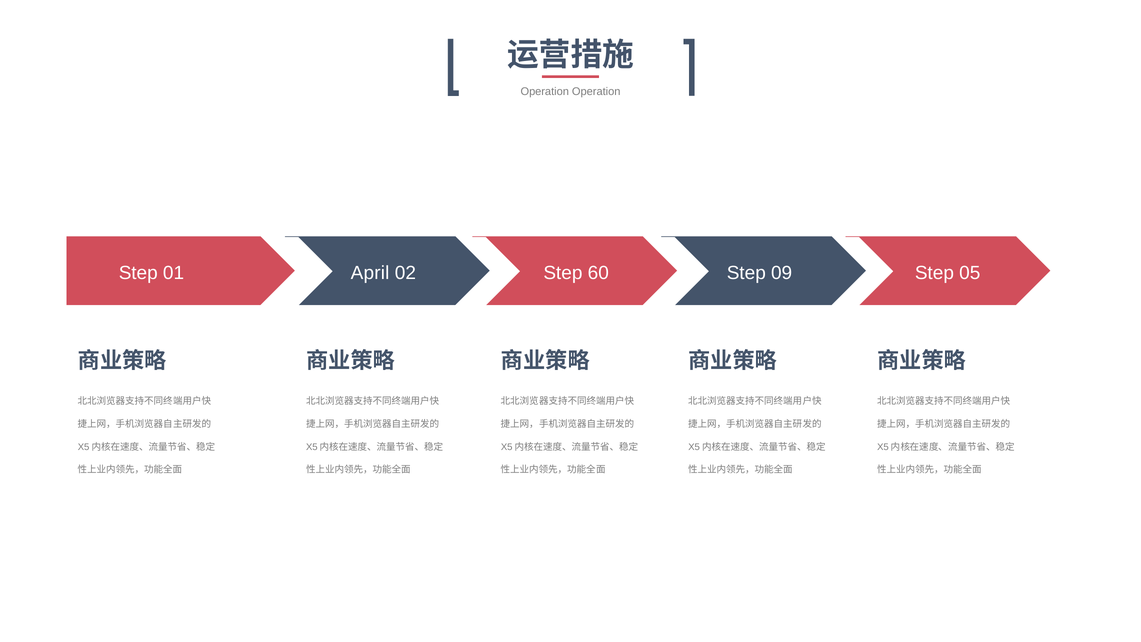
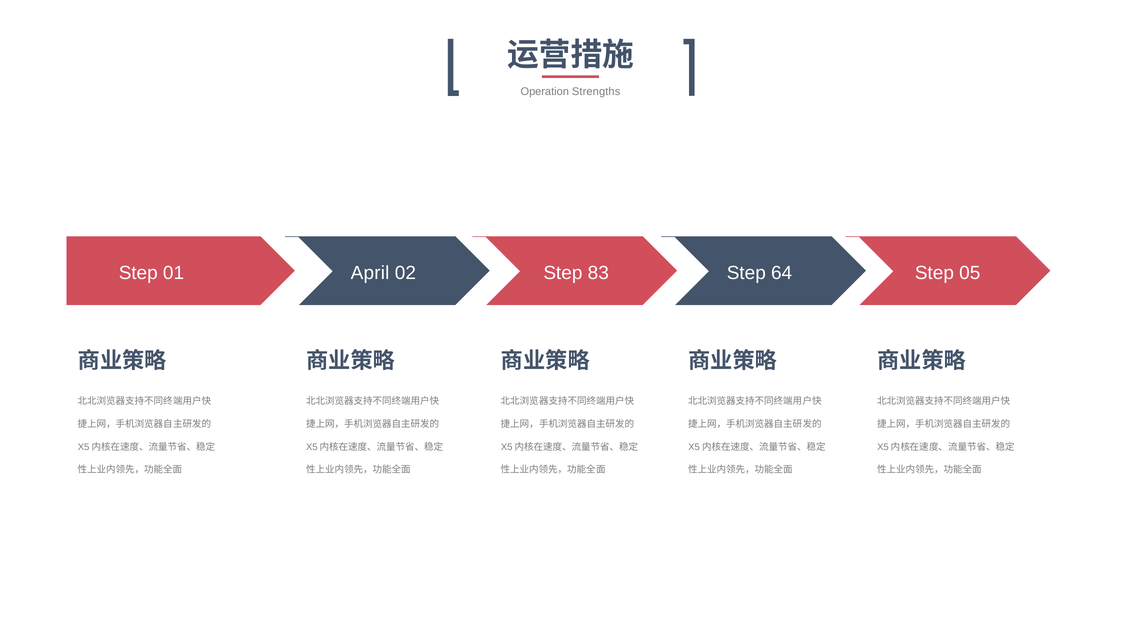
Operation Operation: Operation -> Strengths (596, 92)
60: 60 -> 83 (598, 273)
09: 09 -> 64 (782, 273)
